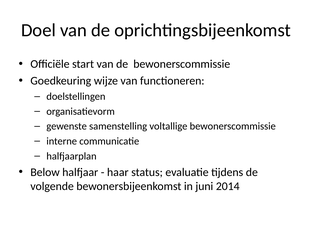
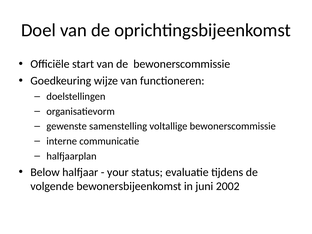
haar: haar -> your (118, 172)
2014: 2014 -> 2002 (228, 186)
